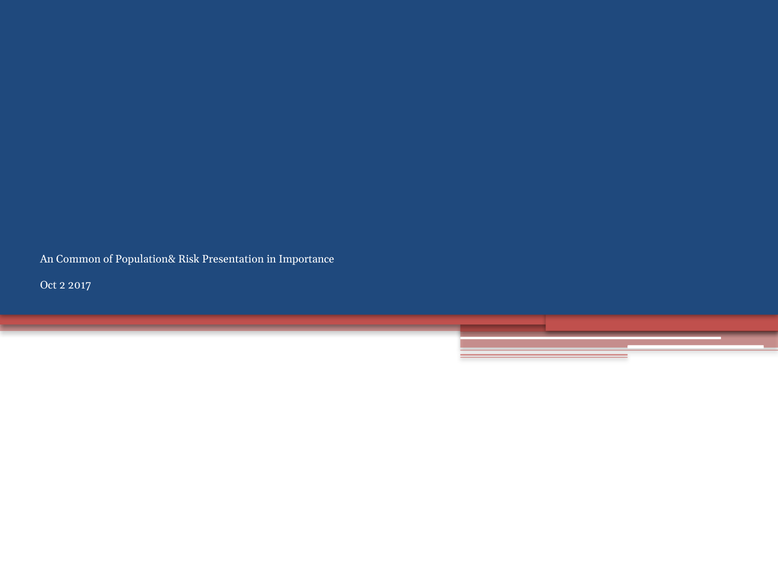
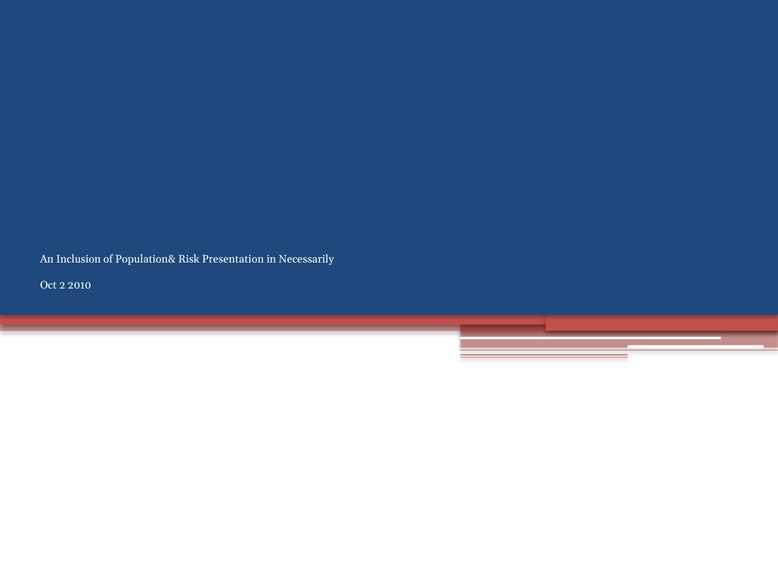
Common: Common -> Inclusion (78, 259)
Importance: Importance -> Necessarily (306, 259)
2017: 2017 -> 2010 (80, 285)
